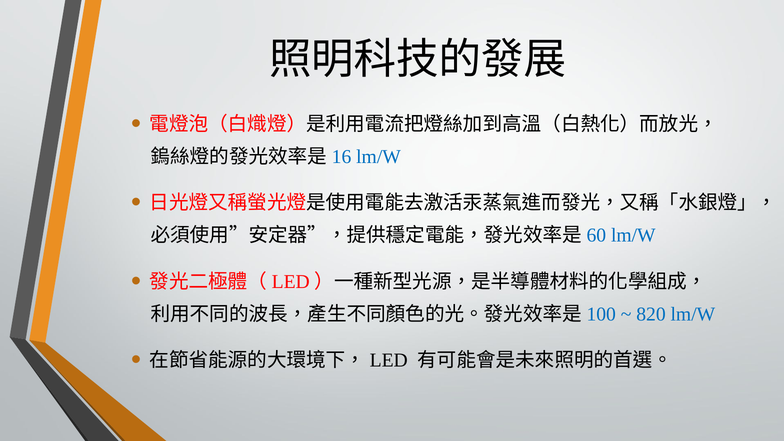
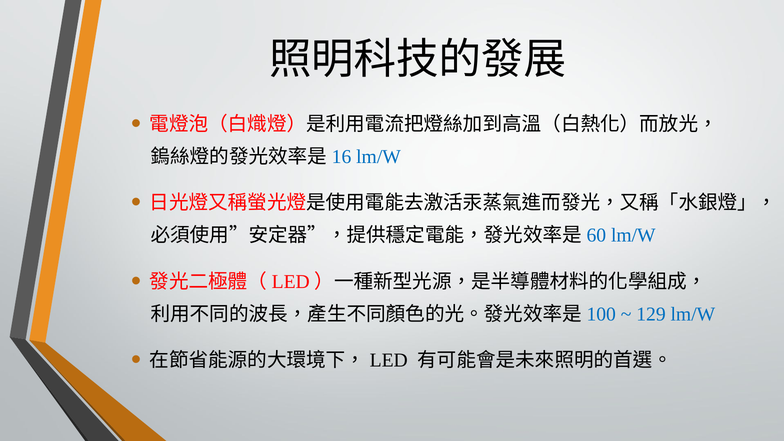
820: 820 -> 129 (651, 314)
